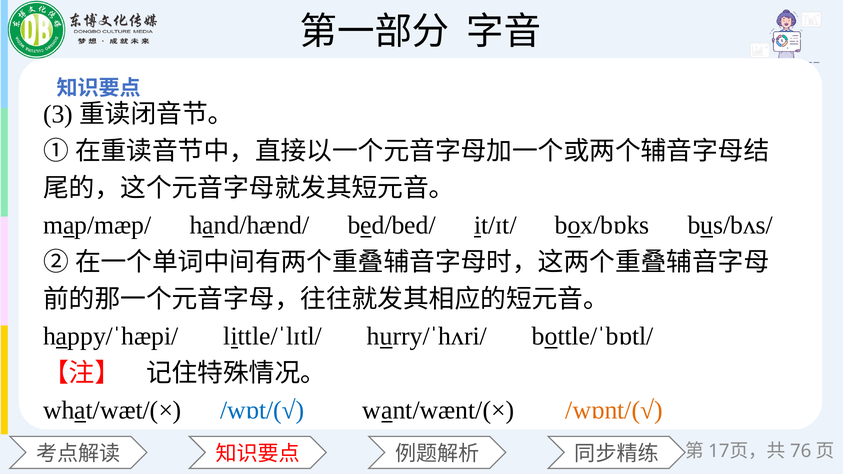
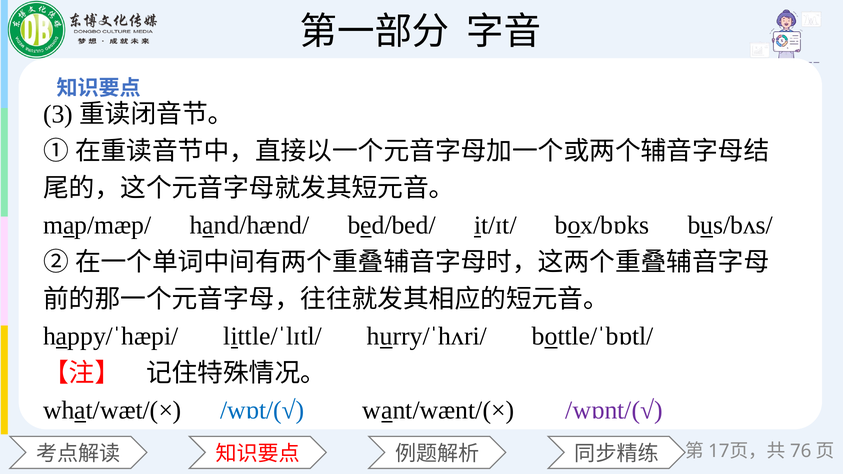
/wɒnt/(√ colour: orange -> purple (614, 411)
